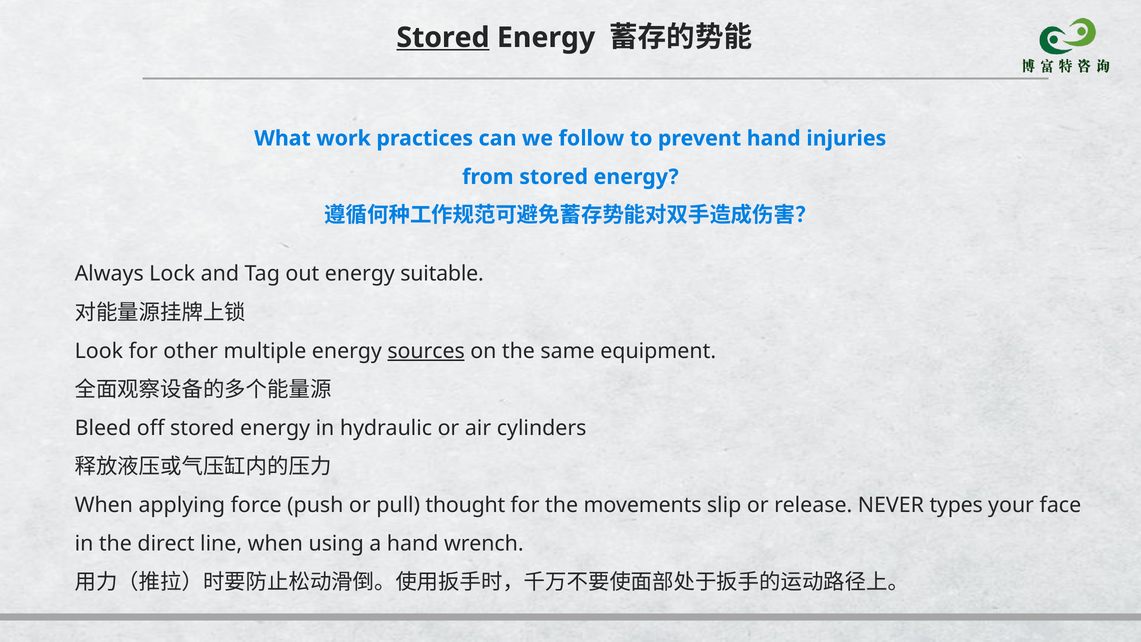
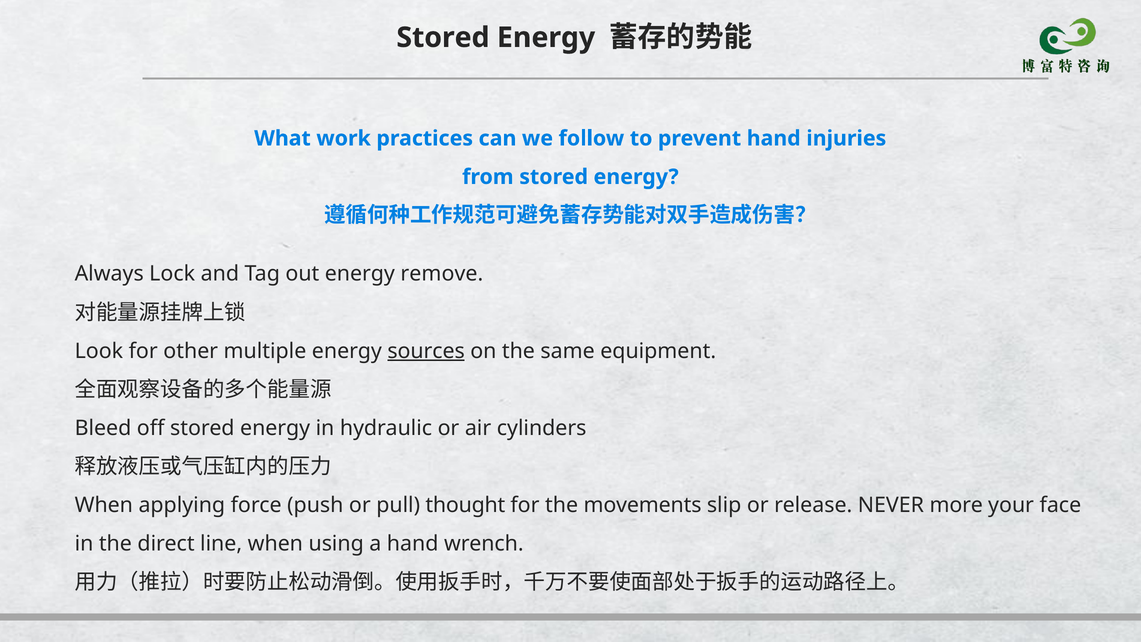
Stored underline: present -> none (443, 38)
suitable: suitable -> remove (442, 274)
types: types -> more (956, 505)
